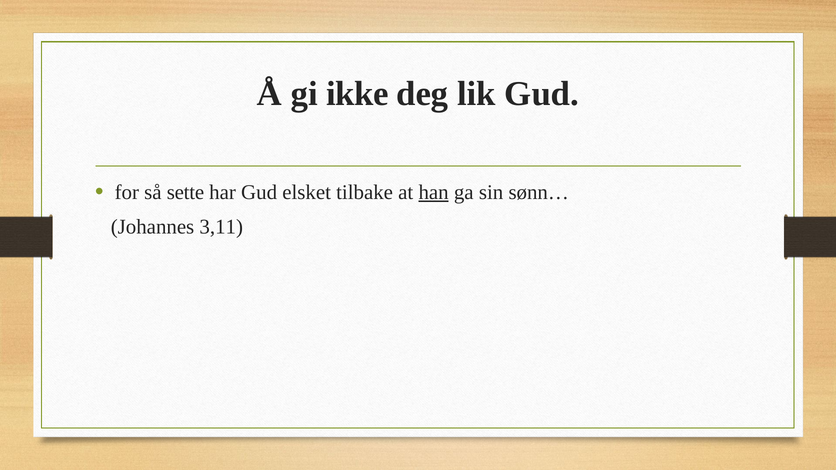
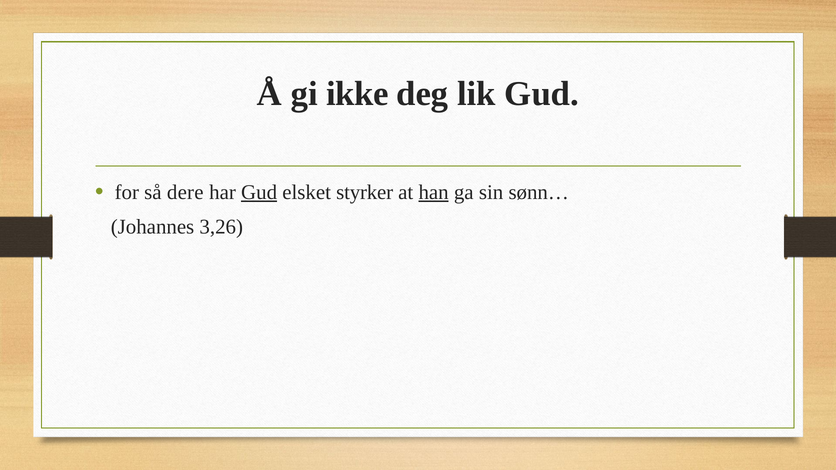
sette: sette -> dere (185, 192)
Gud underline: none -> present (259, 192)
tilbake: tilbake -> styrker (365, 192)
3,11: 3,11 -> 3,26 (221, 227)
